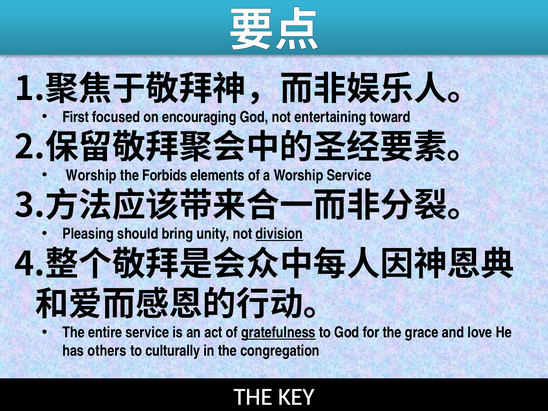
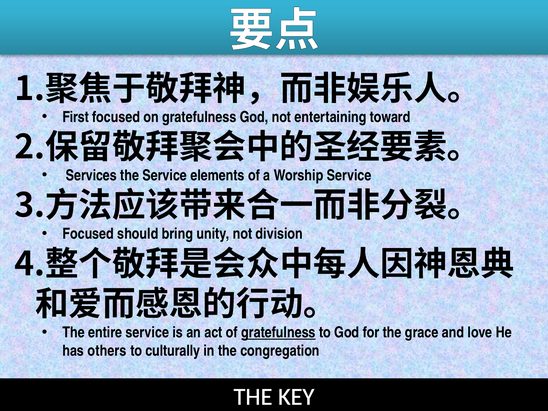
on encouraging: encouraging -> gratefulness (199, 117)
Worship: Worship -> Services (91, 175)
the Forbids: Forbids -> Service (165, 175)
Pleasing: Pleasing -> Focused (88, 234)
division underline: present -> none (279, 234)
